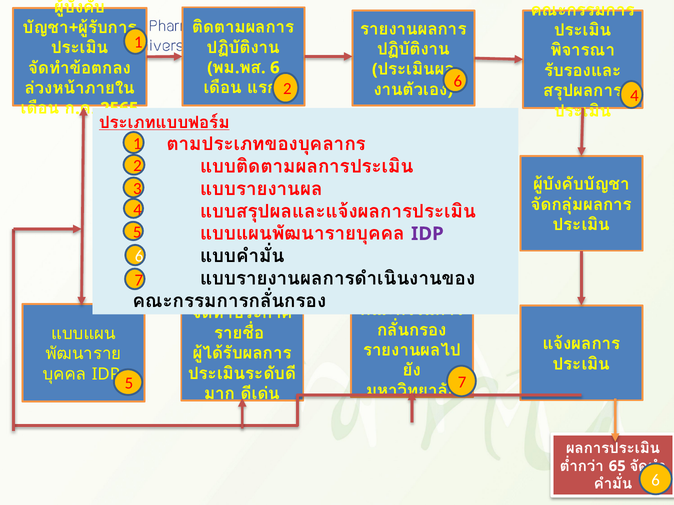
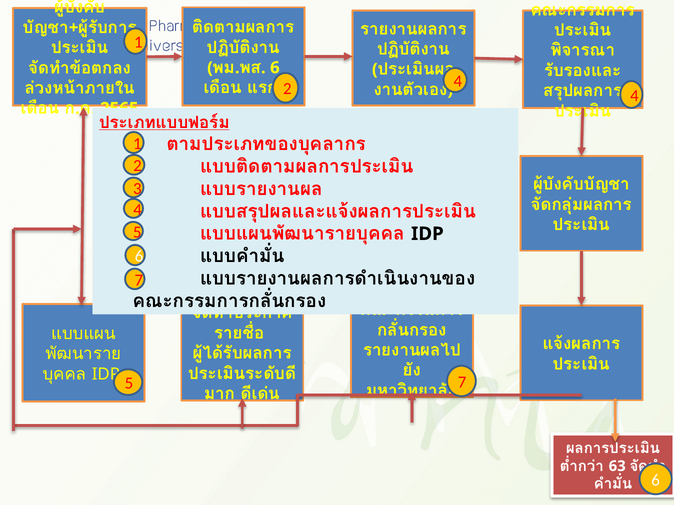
2 6: 6 -> 4 (458, 81)
IDP colour: purple -> black (427, 234)
65: 65 -> 63 (617, 467)
